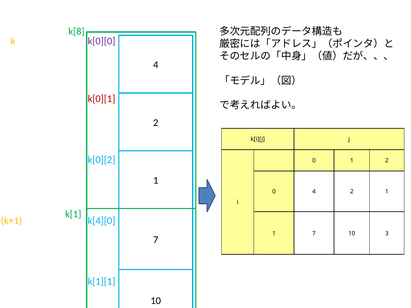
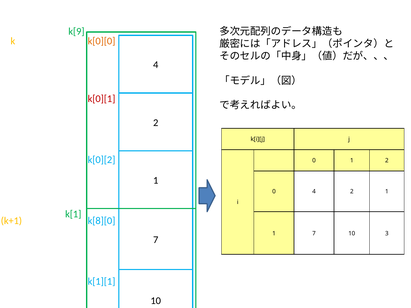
k[8: k[8 -> k[9 (76, 31)
k[0][0 colour: purple -> orange (102, 41)
k[4][0: k[4][0 -> k[8][0 (102, 221)
